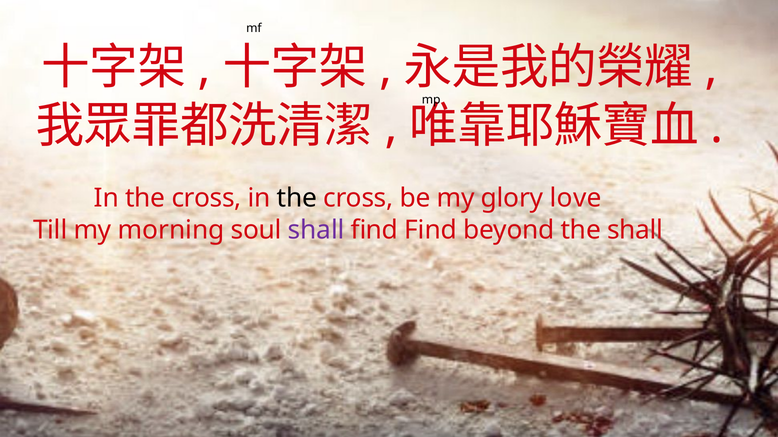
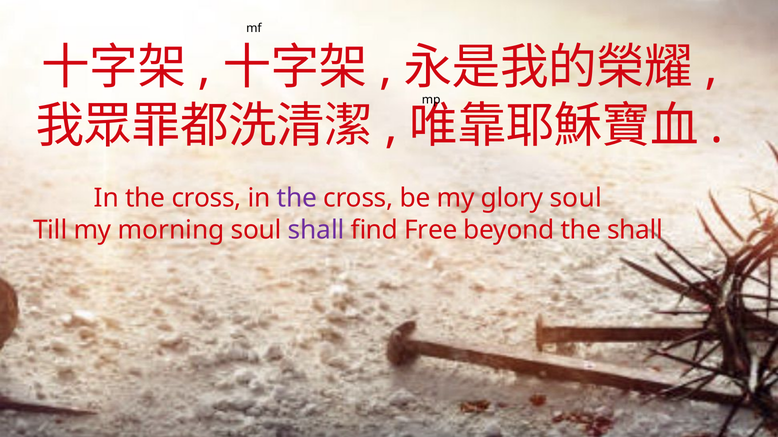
the colour: black -> purple (297, 199)
glory love: love -> soul (576, 199)
find Find: Find -> Free (431, 230)
